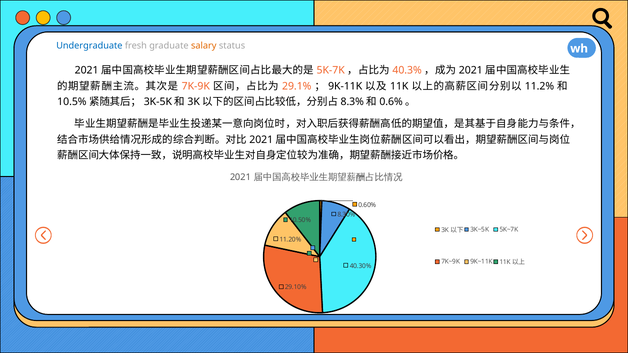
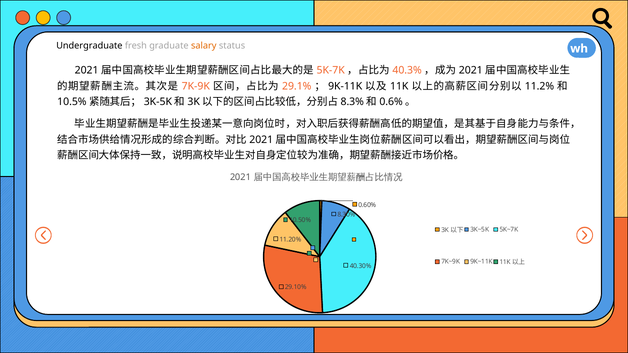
Undergraduate colour: blue -> black (89, 46)
